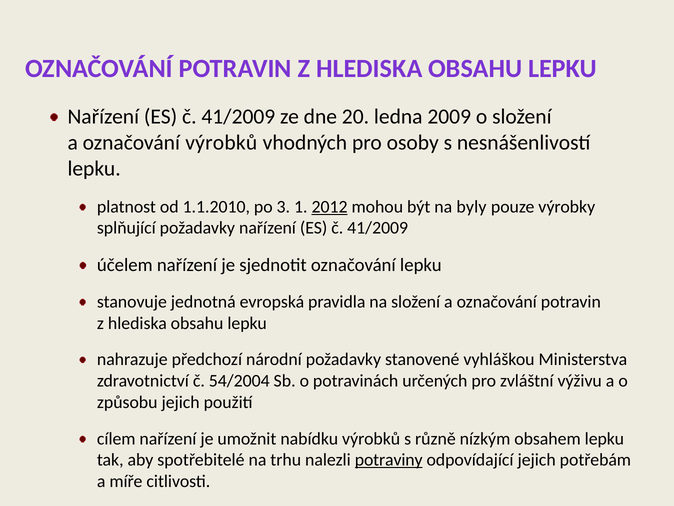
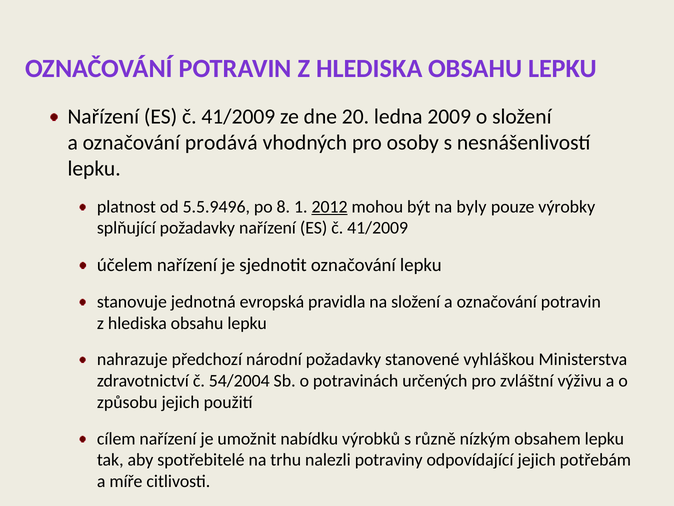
označování výrobků: výrobků -> prodává (221, 142)
1.1.2010: 1.1.2010 -> 5.5.9496 (216, 207)
3: 3 -> 8 (283, 207)
potraviny underline: present -> none (389, 460)
